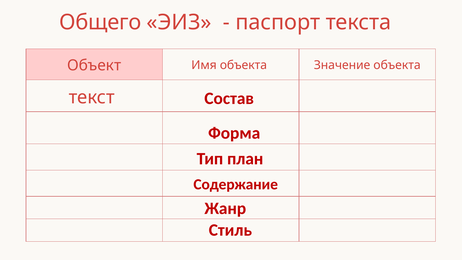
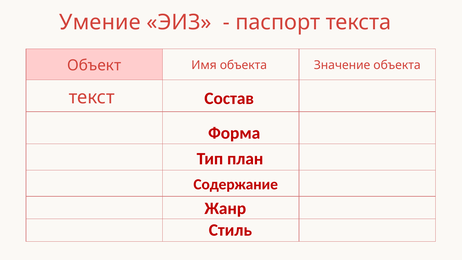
Общего: Общего -> Умение (100, 22)
